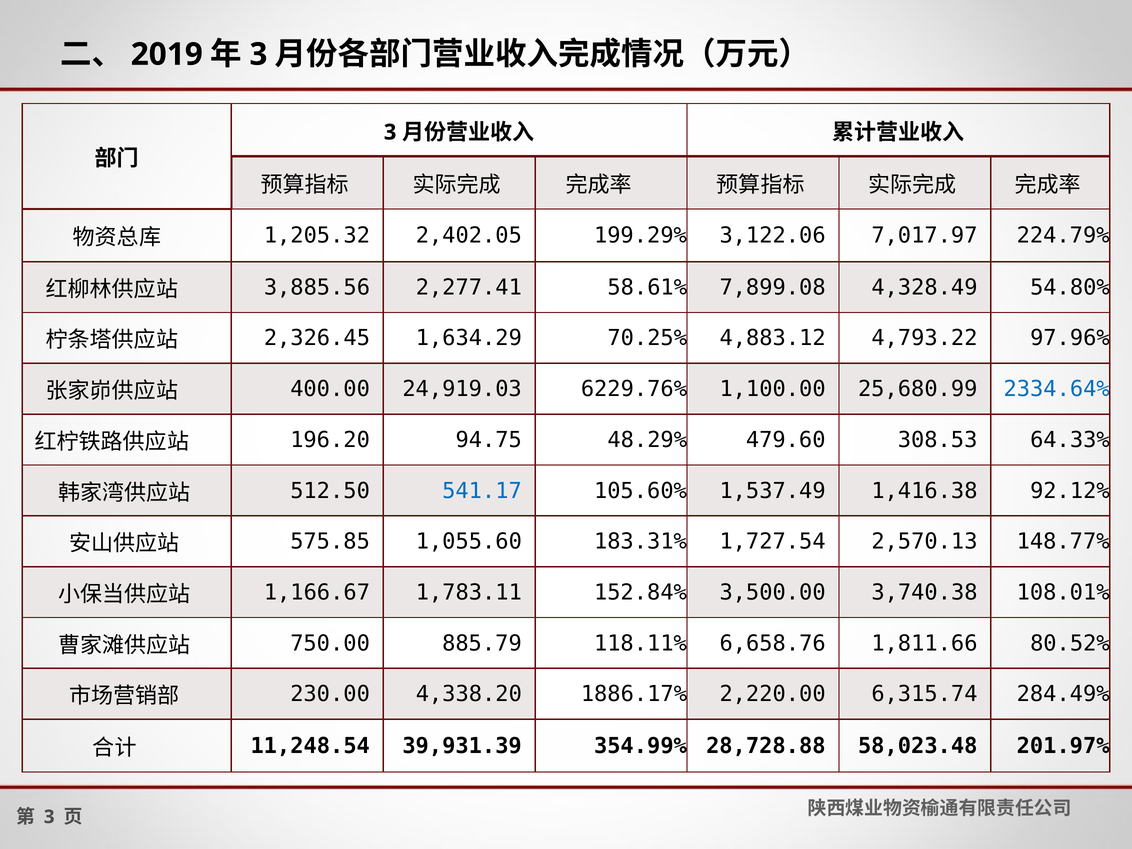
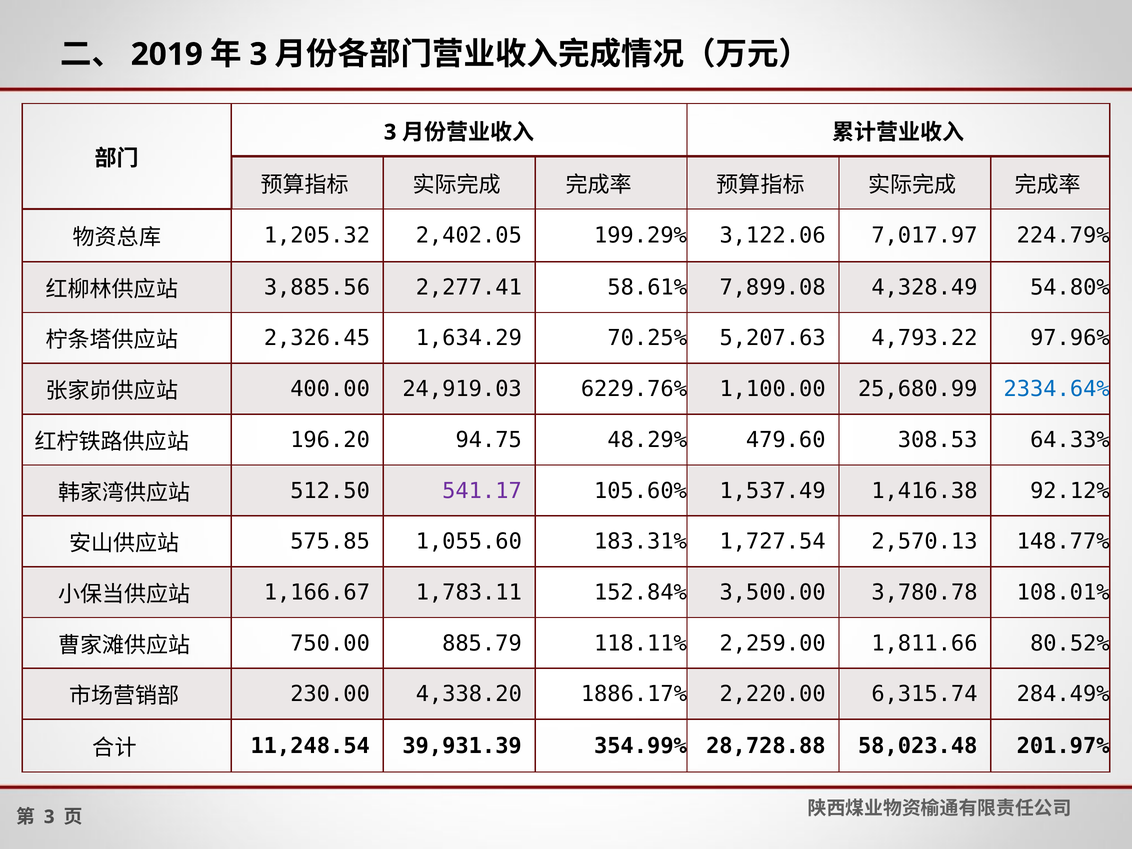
4,883.12: 4,883.12 -> 5,207.63 (773, 338)
541.17 colour: blue -> purple (482, 491)
3,740.38: 3,740.38 -> 3,780.78 (924, 592)
6,658.76: 6,658.76 -> 2,259.00 (773, 643)
